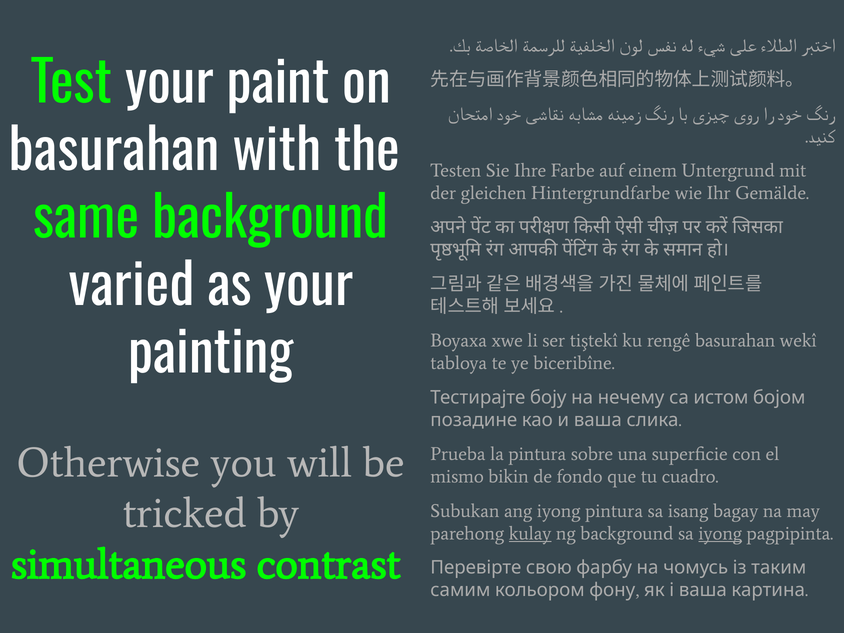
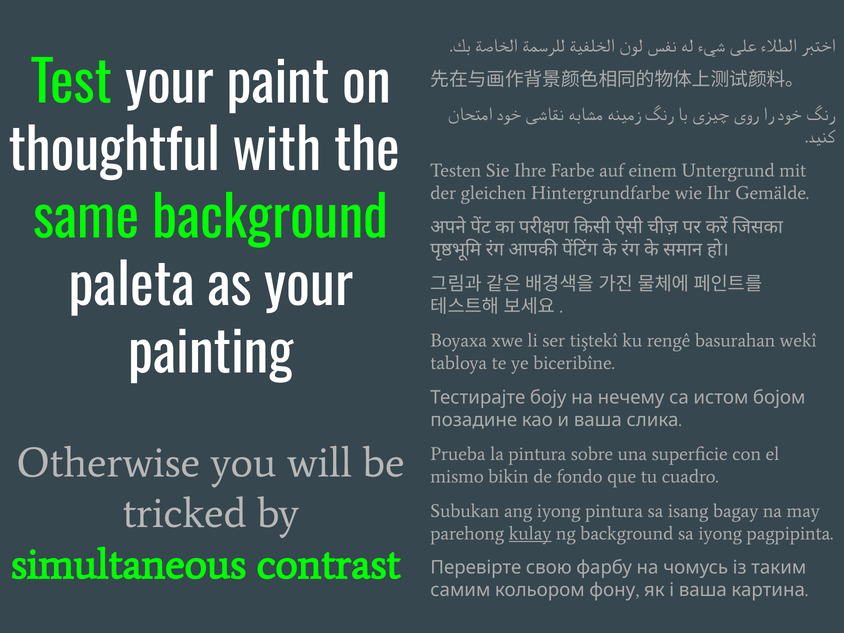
basurahan: basurahan -> thoughtful (114, 152)
varied: varied -> paleta (132, 287)
iyong underline: present -> none (720, 533)
